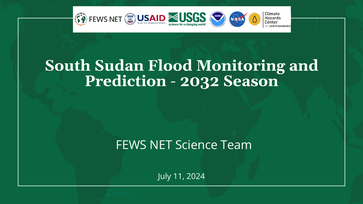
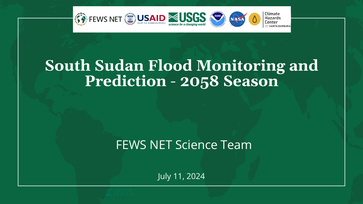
2032: 2032 -> 2058 (200, 81)
